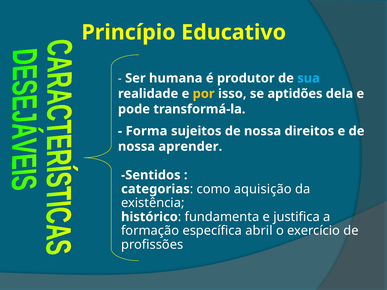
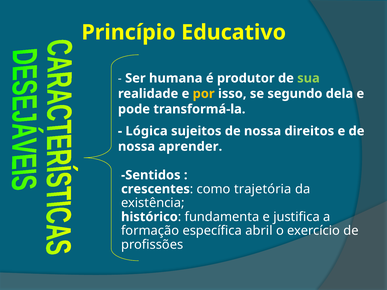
sua colour: light blue -> light green (308, 78)
aptidões: aptidões -> segundo (295, 94)
Forma: Forma -> Lógica (147, 131)
categorias: categorias -> crescentes (155, 189)
aquisição: aquisição -> trajetória (263, 189)
